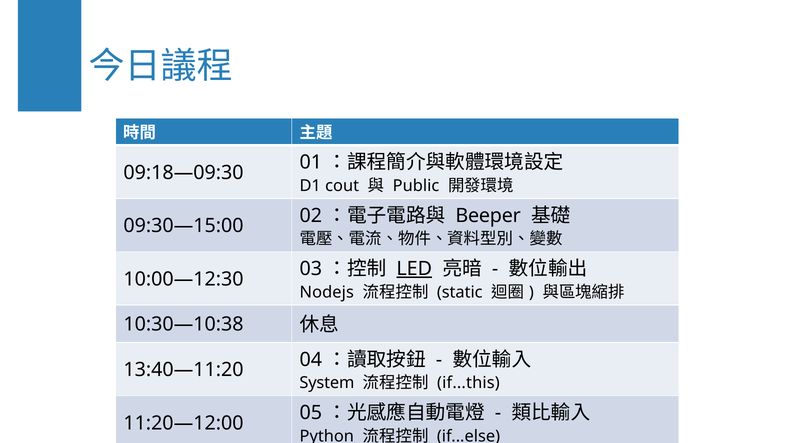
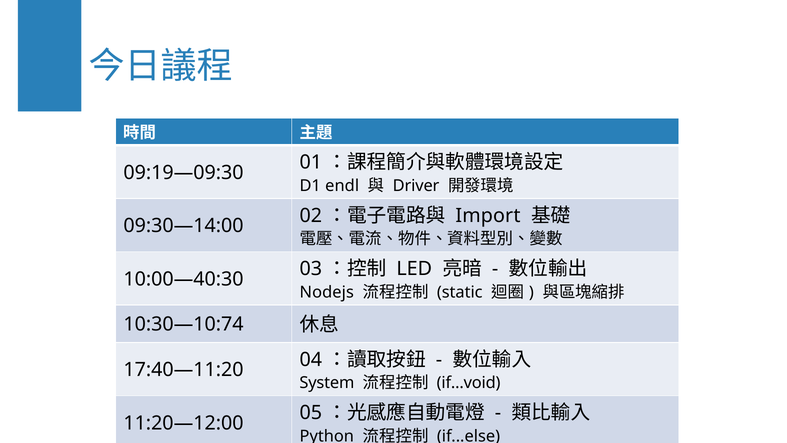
09:18—09:30: 09:18—09:30 -> 09:19—09:30 (184, 173)
cout: cout -> endl (342, 186)
Public: Public -> Driver (416, 186)
Beeper: Beeper -> Import (488, 215)
09:30—15:00: 09:30—15:00 -> 09:30—14:00 (184, 226)
LED underline: present -> none (414, 269)
10:00—12:30: 10:00—12:30 -> 10:00—40:30 (184, 279)
10:30—10:38: 10:30—10:38 -> 10:30—10:74 (184, 324)
13:40—11:20: 13:40—11:20 -> 17:40—11:20 (184, 370)
if...this: if...this -> if...void (469, 383)
